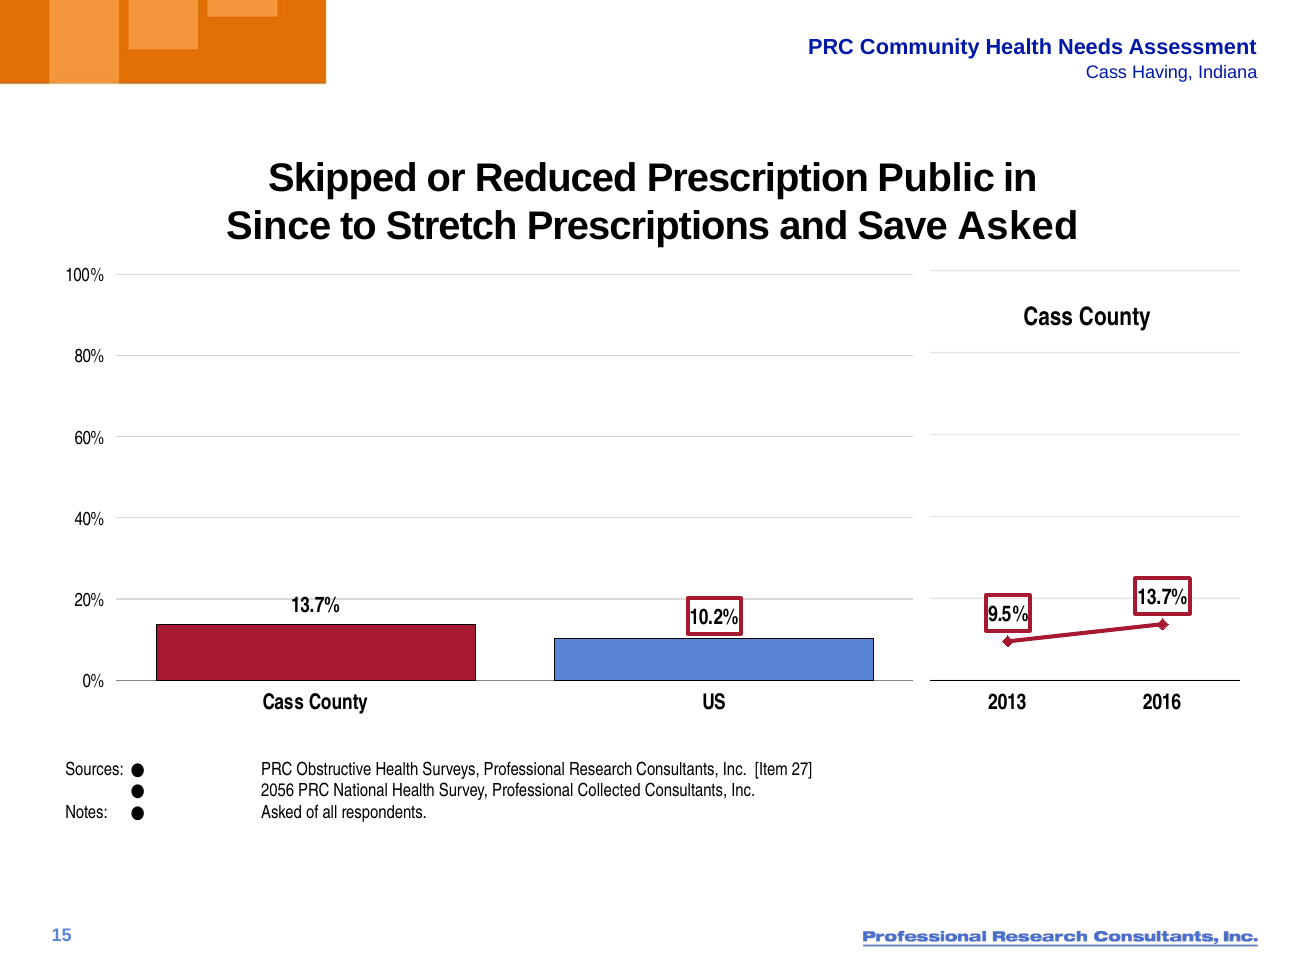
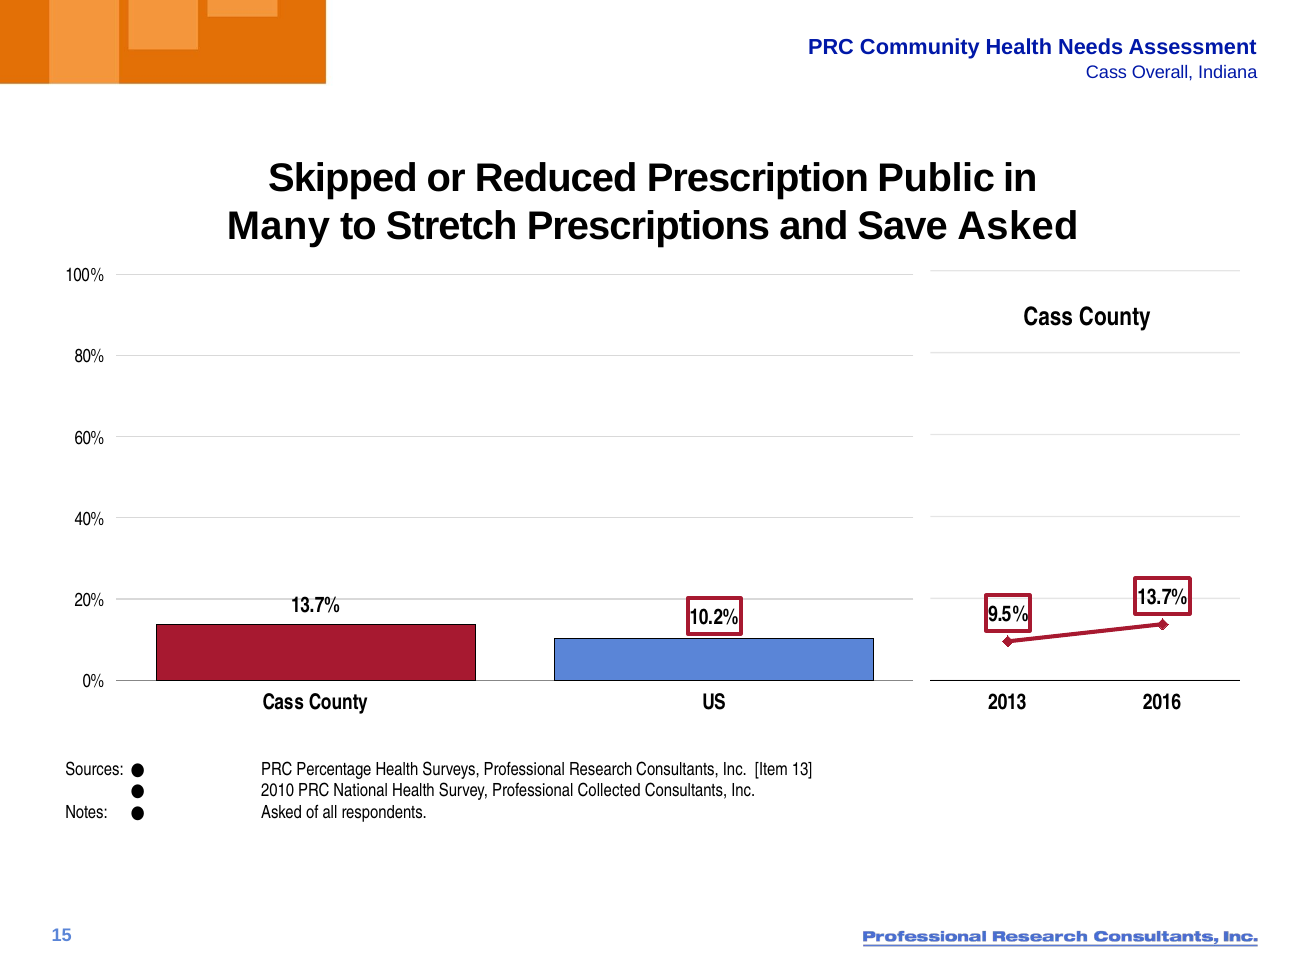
Having: Having -> Overall (1163, 73)
Since: Since -> Many (278, 226)
Obstructive: Obstructive -> Percentage (334, 769)
27: 27 -> 13 (802, 769)
2056: 2056 -> 2010 (278, 790)
